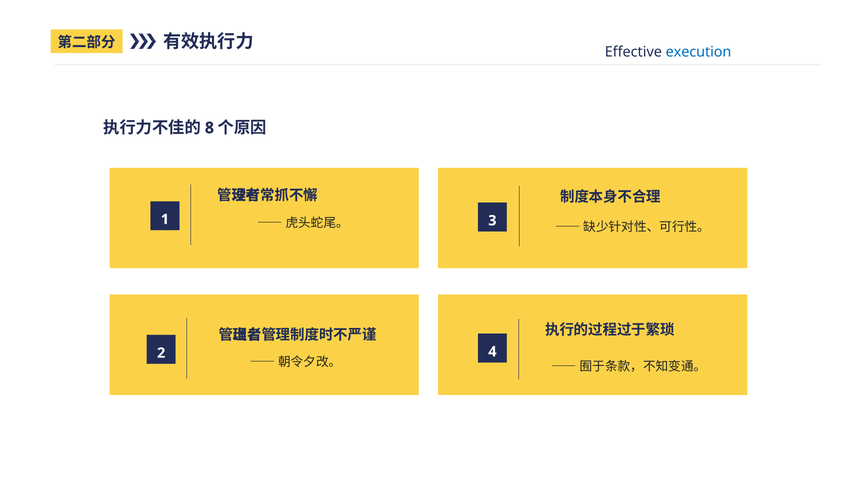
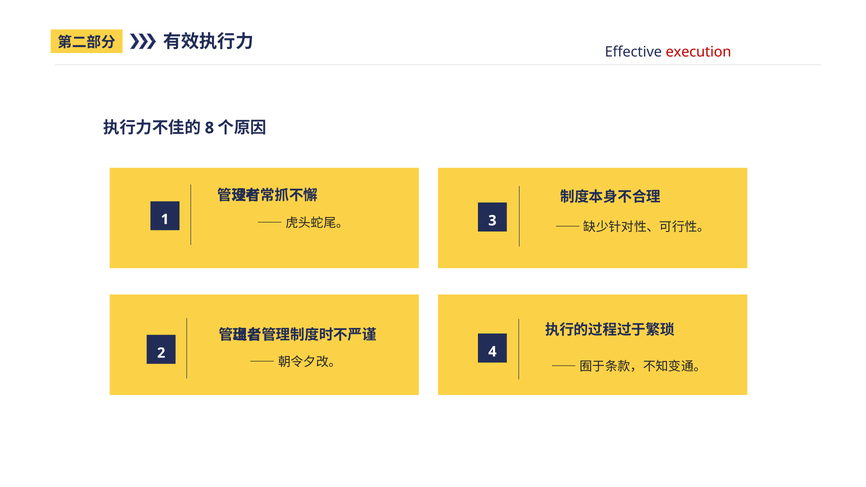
execution colour: blue -> red (699, 52)
